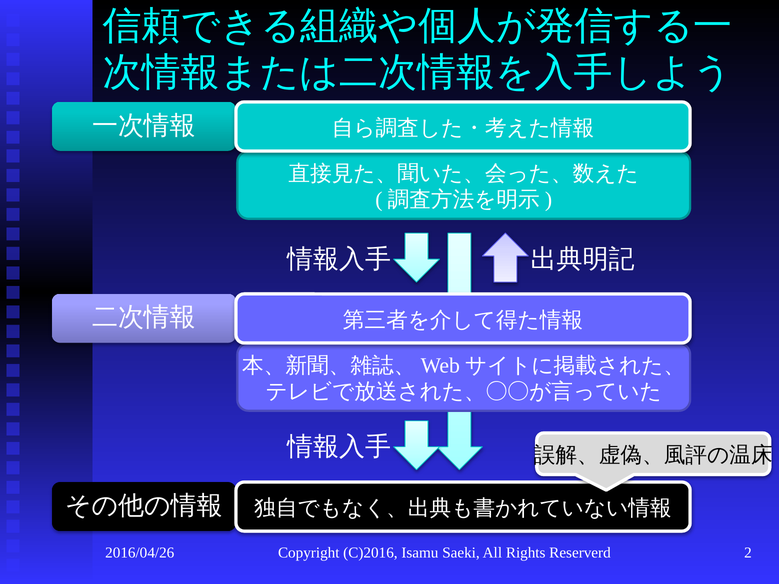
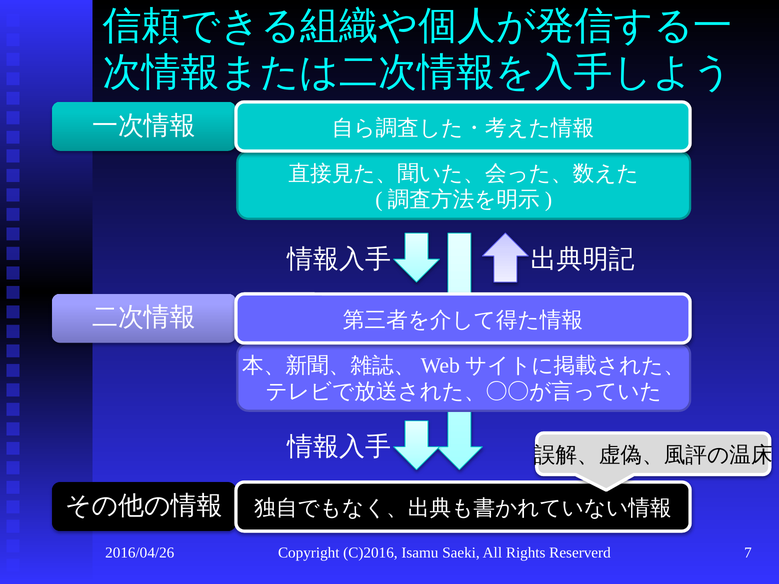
2: 2 -> 7 (748, 553)
